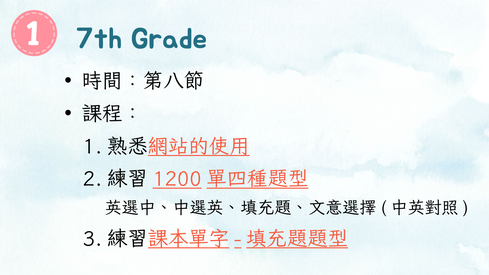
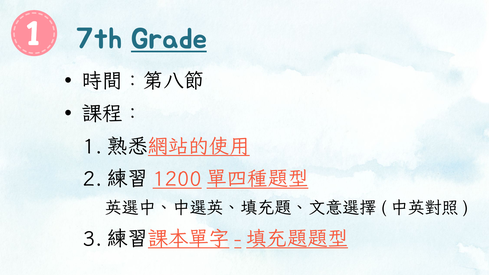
Grade underline: none -> present (169, 39)
